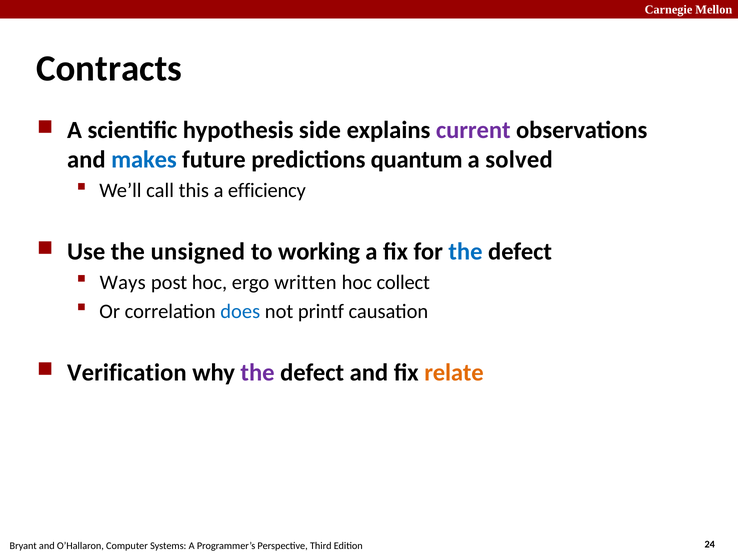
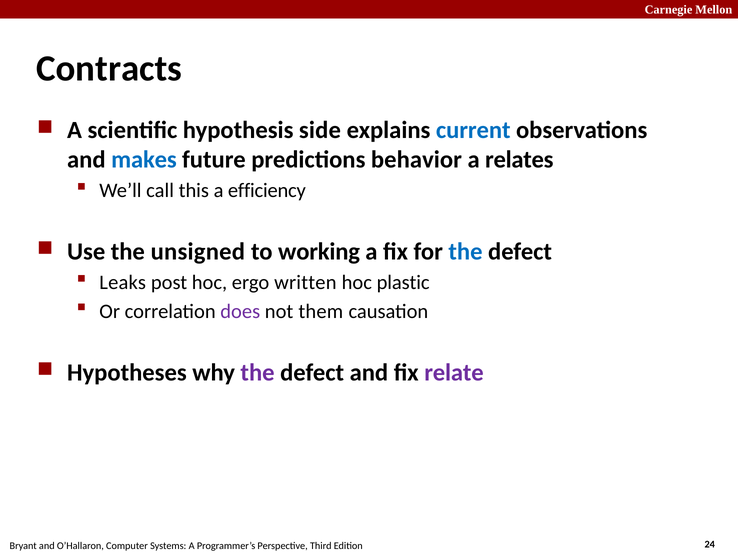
current colour: purple -> blue (473, 130)
quantum: quantum -> behavior (416, 160)
solved: solved -> relates (519, 160)
Ways: Ways -> Leaks (123, 282)
collect: collect -> plastic (403, 282)
does colour: blue -> purple (240, 311)
printf: printf -> them (321, 311)
Verification: Verification -> Hypotheses (127, 372)
relate colour: orange -> purple (454, 372)
